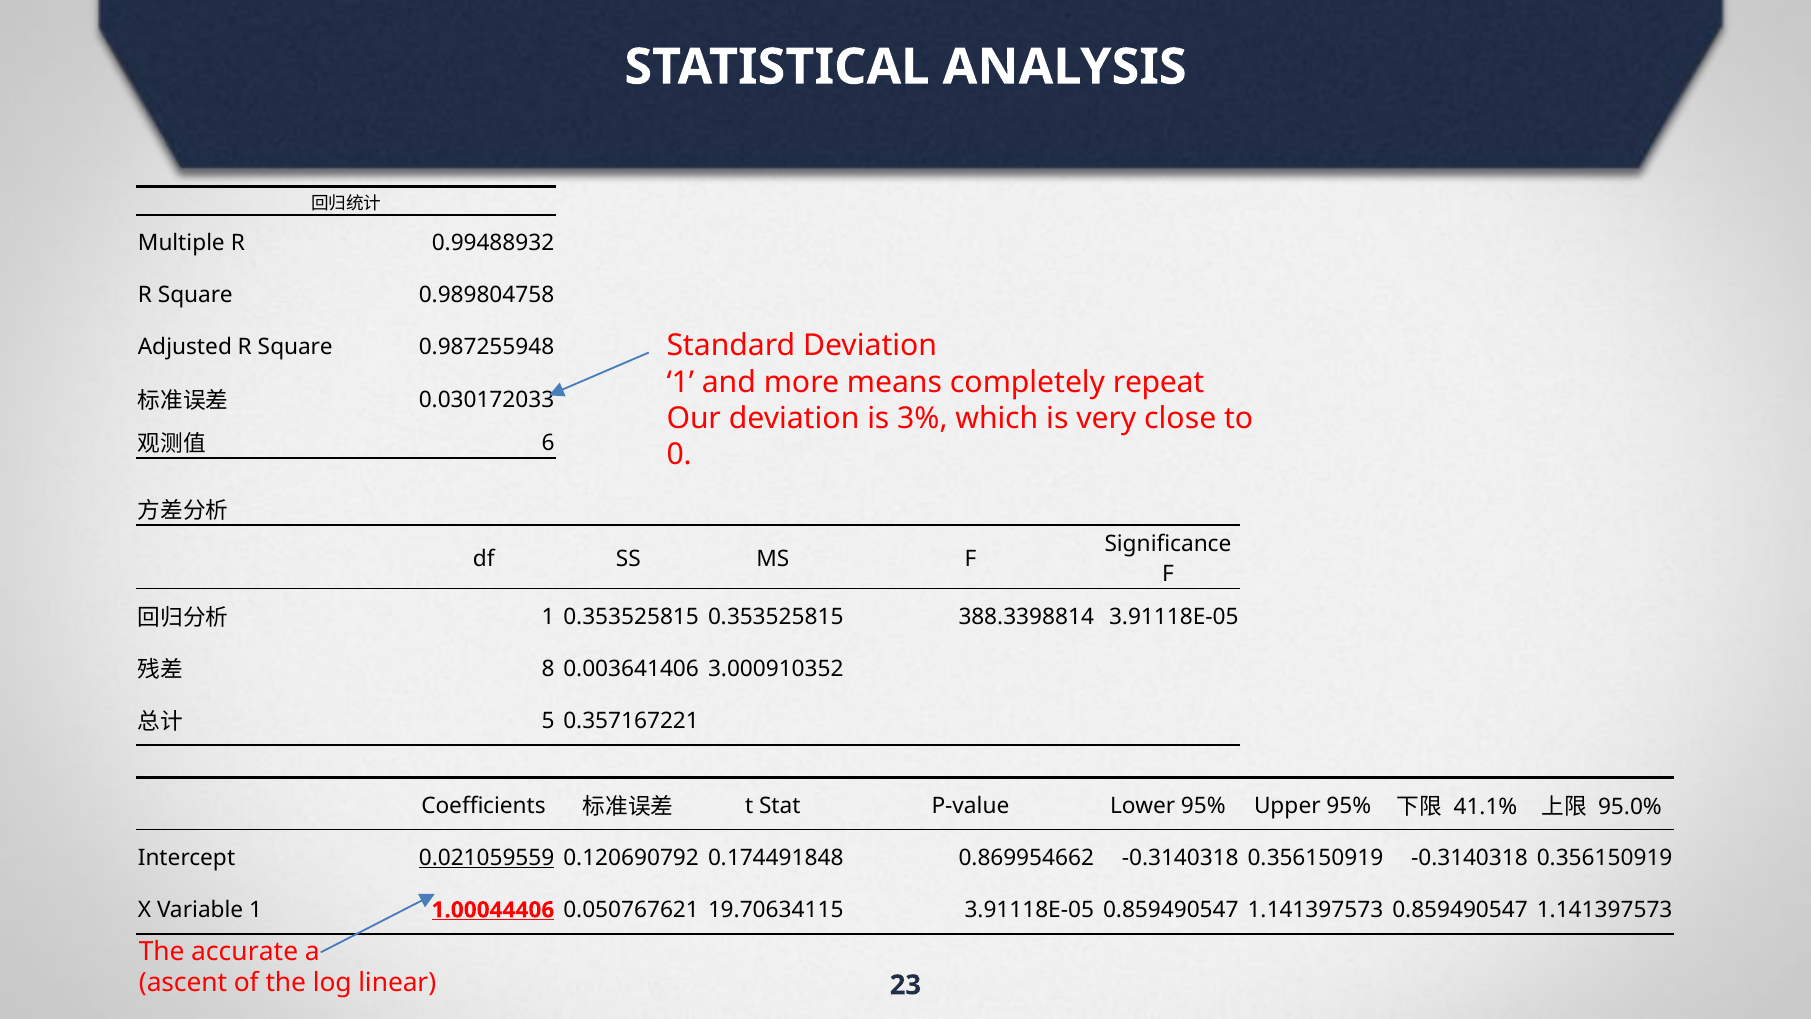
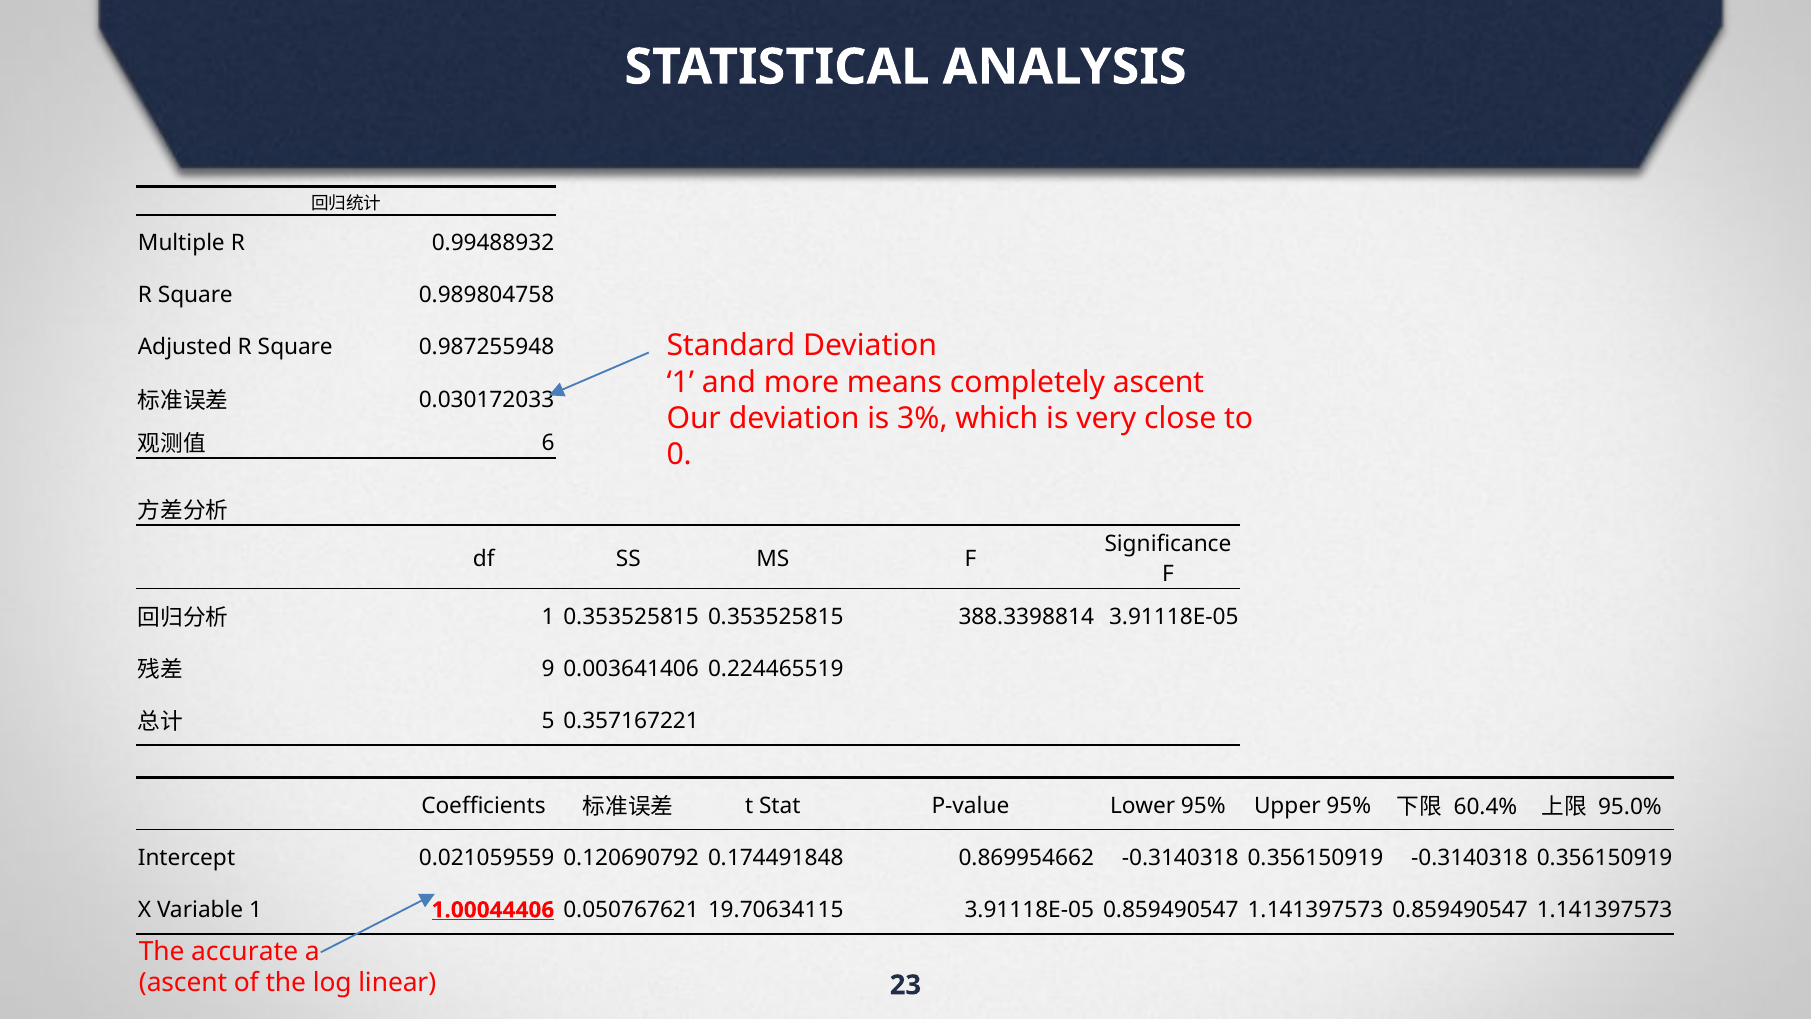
completely repeat: repeat -> ascent (1159, 382)
8: 8 -> 9 (548, 669)
3.000910352: 3.000910352 -> 0.224465519 (776, 669)
41.1%: 41.1% -> 60.4% (1485, 806)
0.021059559 underline: present -> none (487, 858)
